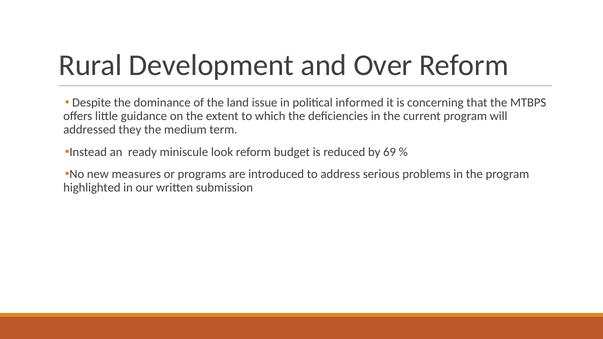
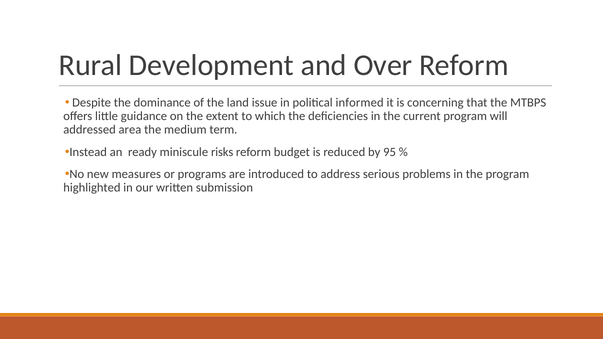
they: they -> area (130, 130)
look: look -> risks (222, 152)
69: 69 -> 95 (390, 152)
